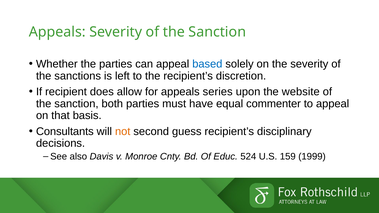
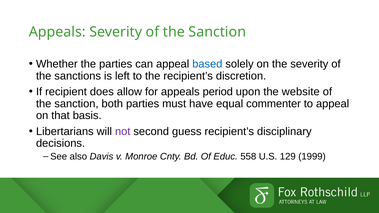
series: series -> period (218, 92)
Consultants: Consultants -> Libertarians (65, 132)
not colour: orange -> purple (123, 132)
524: 524 -> 558 (248, 157)
159: 159 -> 129 (288, 157)
